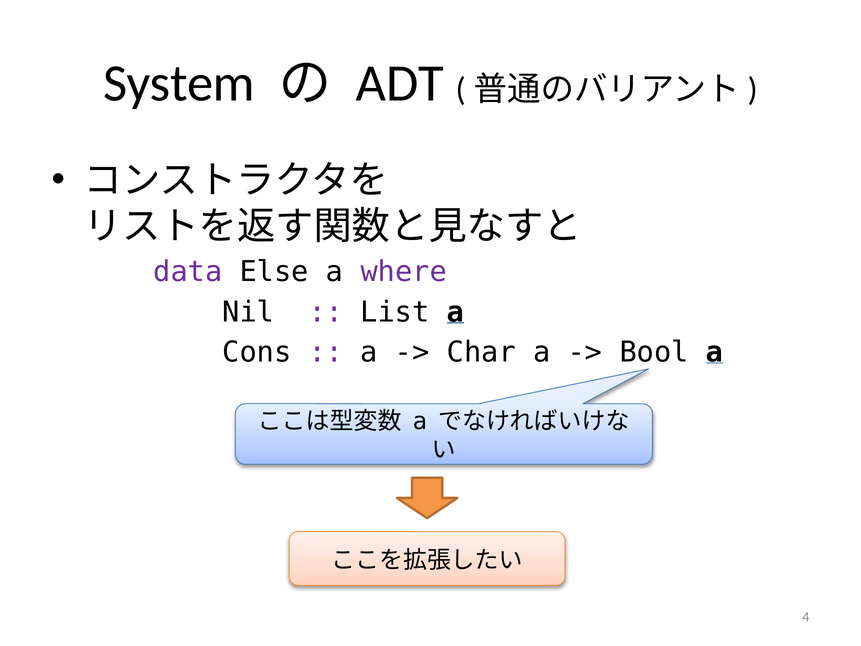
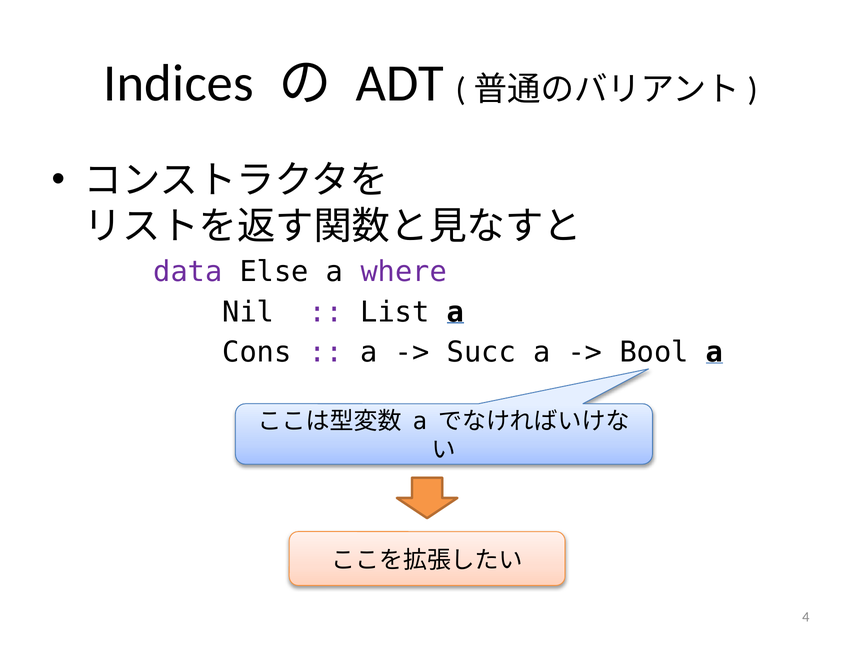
System: System -> Indices (178, 83)
Char: Char -> Succ (481, 352)
